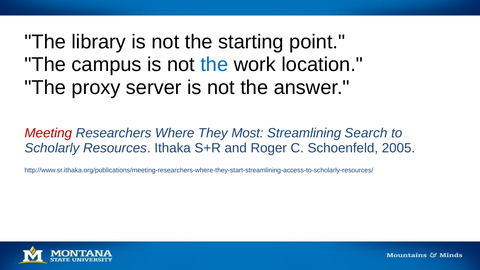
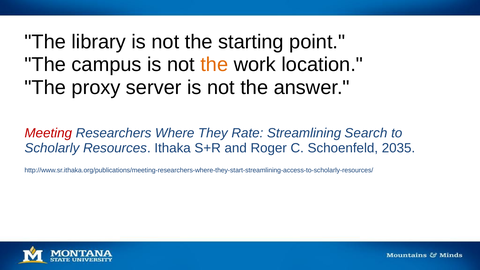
the colour: blue -> orange (214, 65)
Most: Most -> Rate (247, 133)
2005: 2005 -> 2035 (398, 148)
